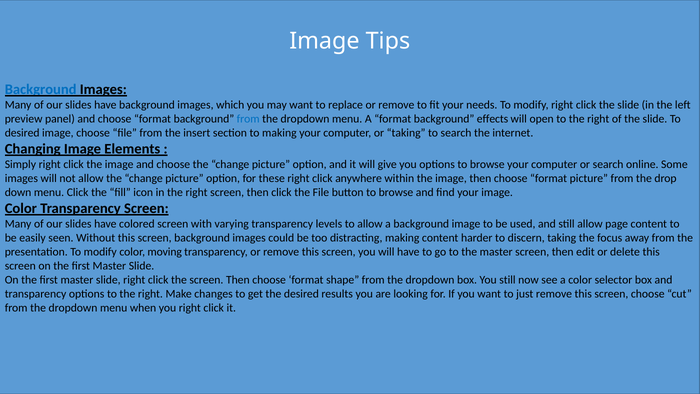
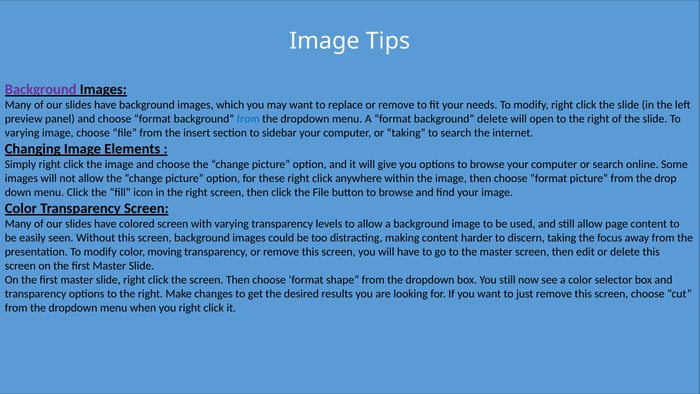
Background colour: blue -> purple (41, 89)
background effects: effects -> delete (492, 119)
desired: desired -> varying (22, 133)
to making: making -> sidebar (279, 133)
